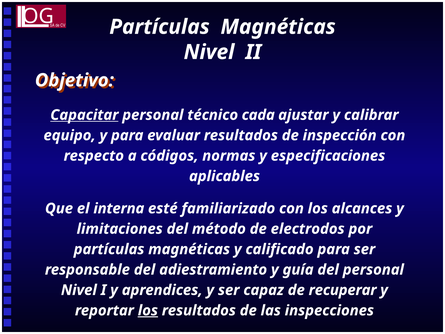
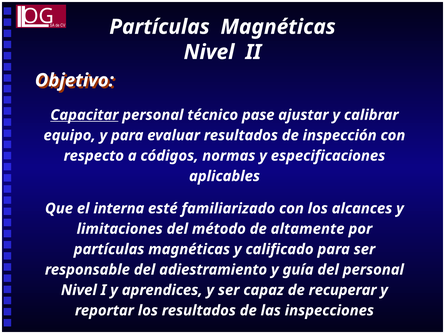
cada: cada -> pase (258, 115)
electrodos: electrodos -> altamente (308, 229)
los underline: present -> none (148, 310)
